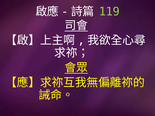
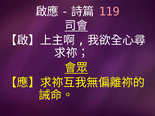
119 colour: light green -> pink (109, 12)
